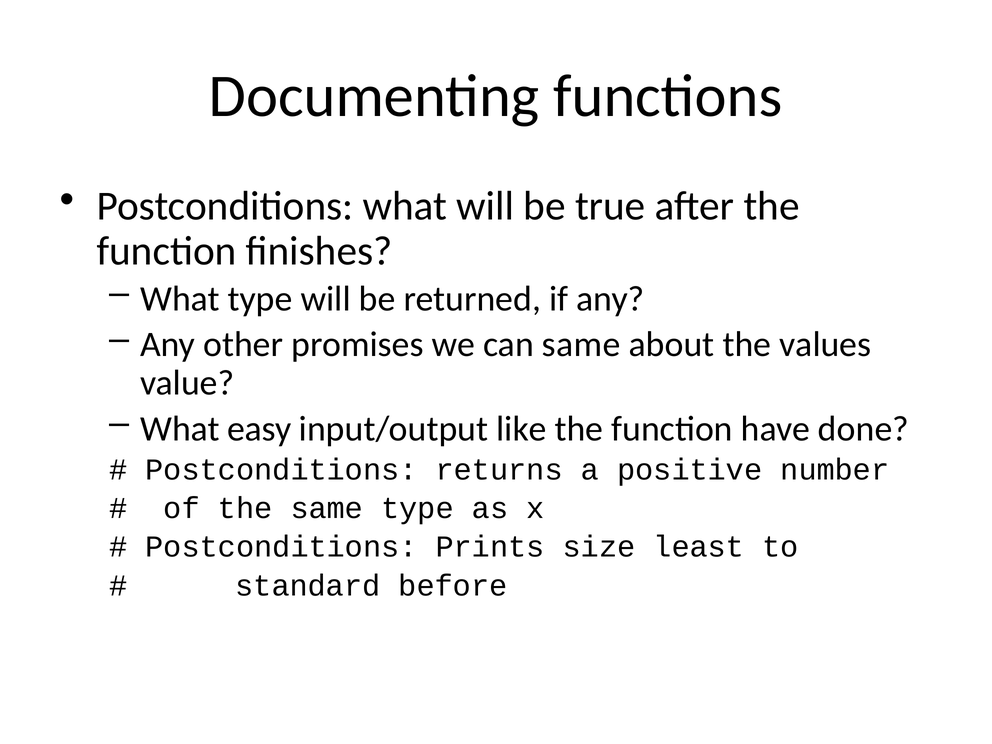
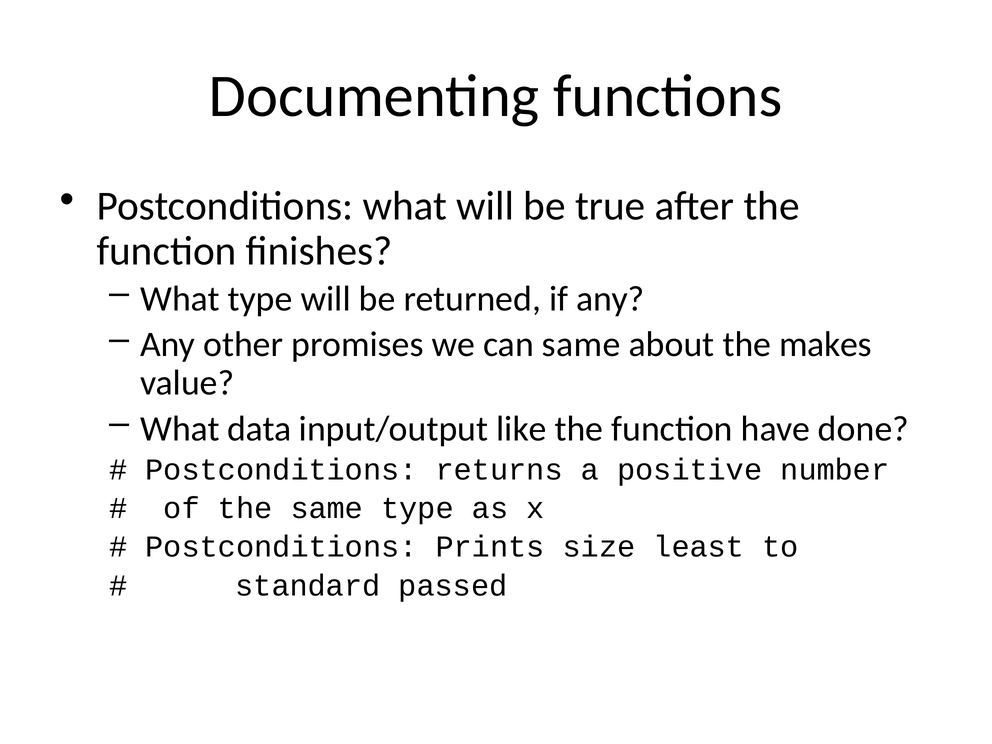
values: values -> makes (825, 344)
easy: easy -> data (259, 429)
before: before -> passed (453, 586)
